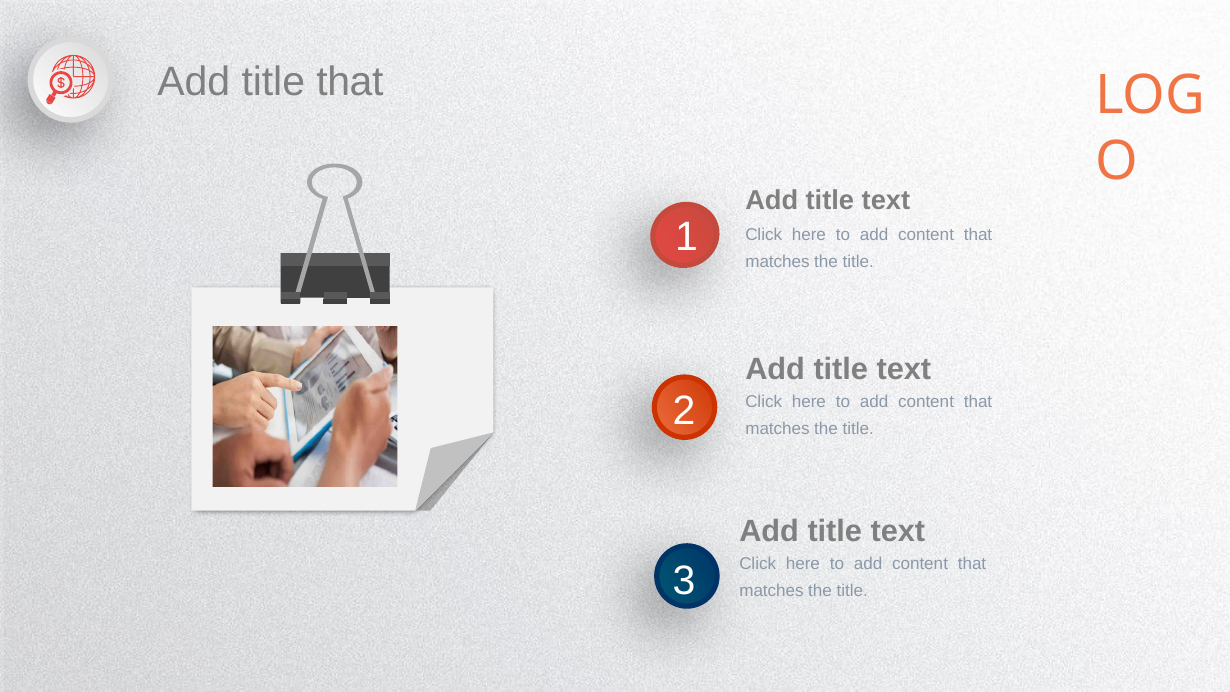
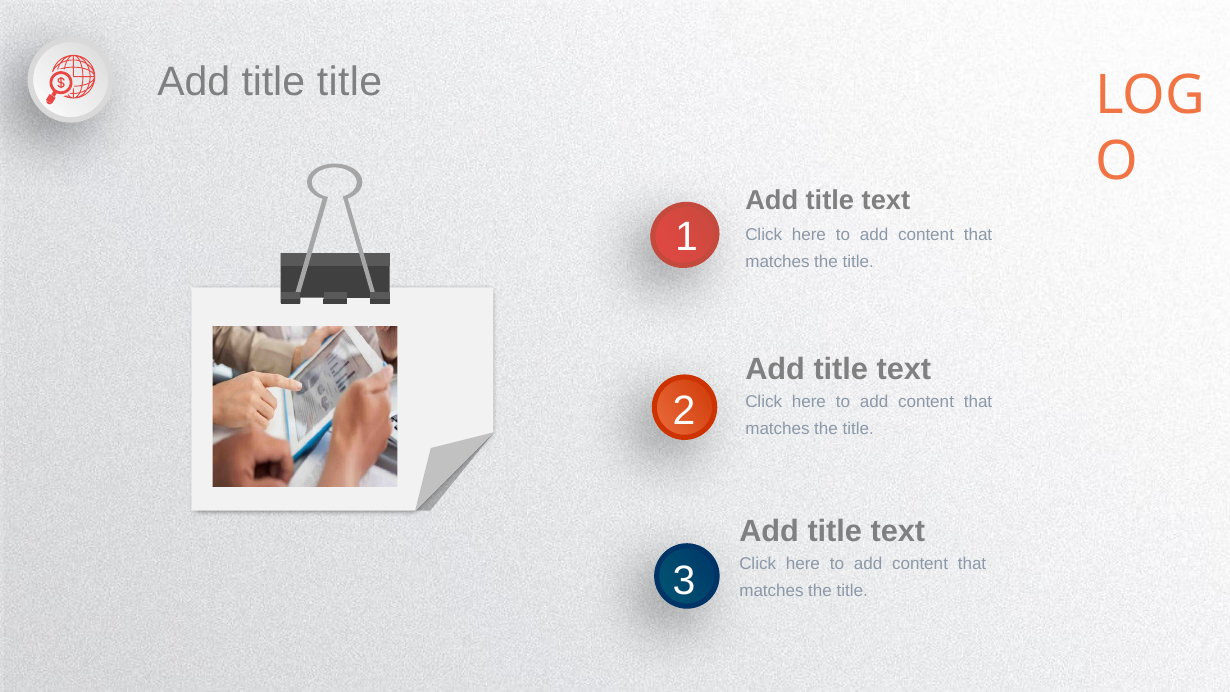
title that: that -> title (350, 82)
